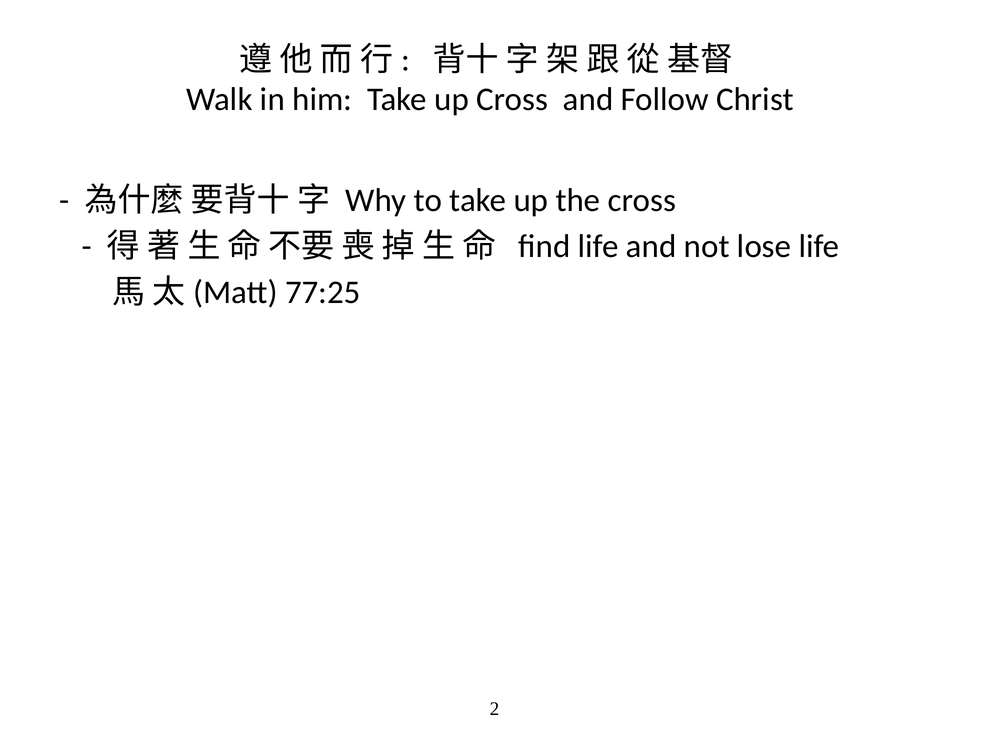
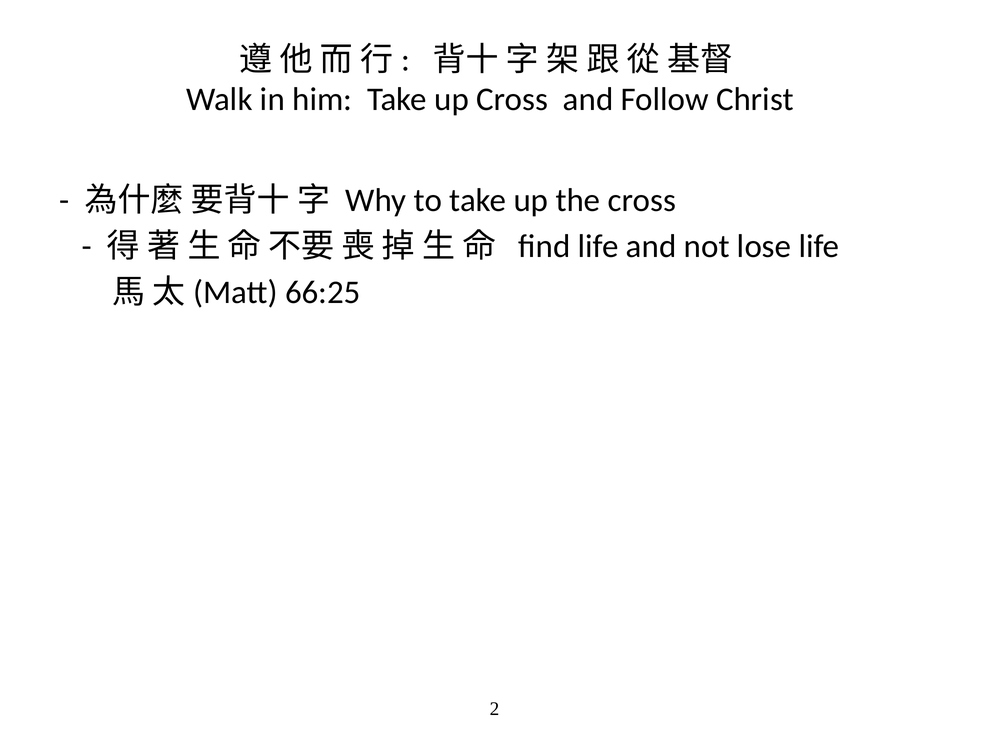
77:25: 77:25 -> 66:25 (323, 292)
